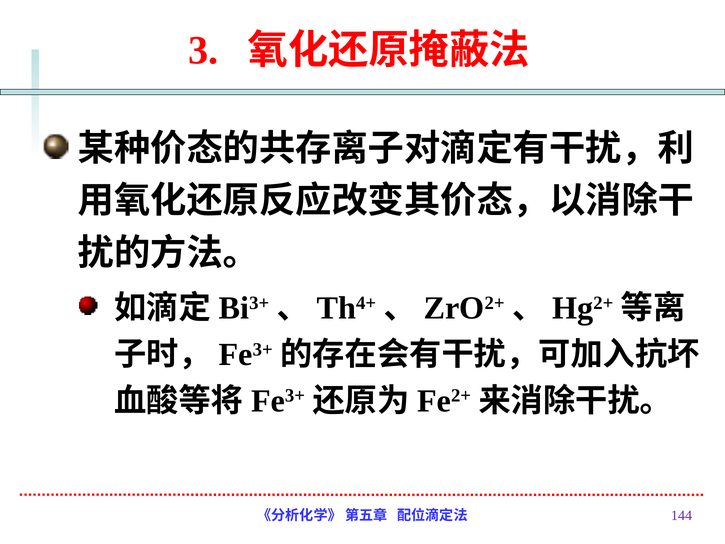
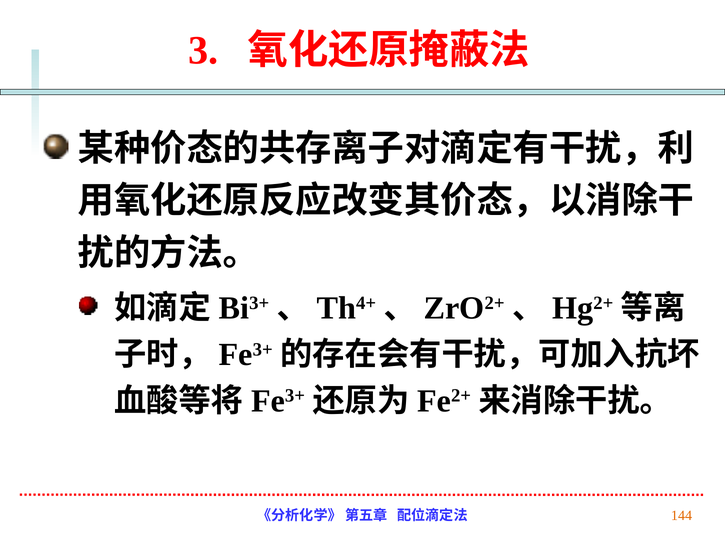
144 colour: purple -> orange (682, 516)
